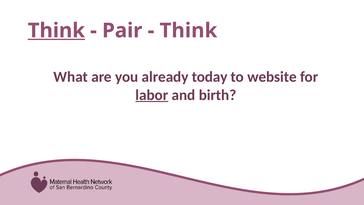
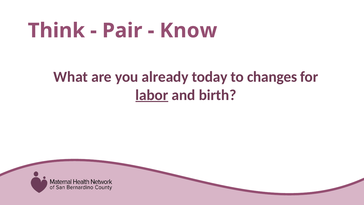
Think underline: present -> none (56, 31)
Think: Think -> Know (188, 31)
website: website -> changes (272, 77)
